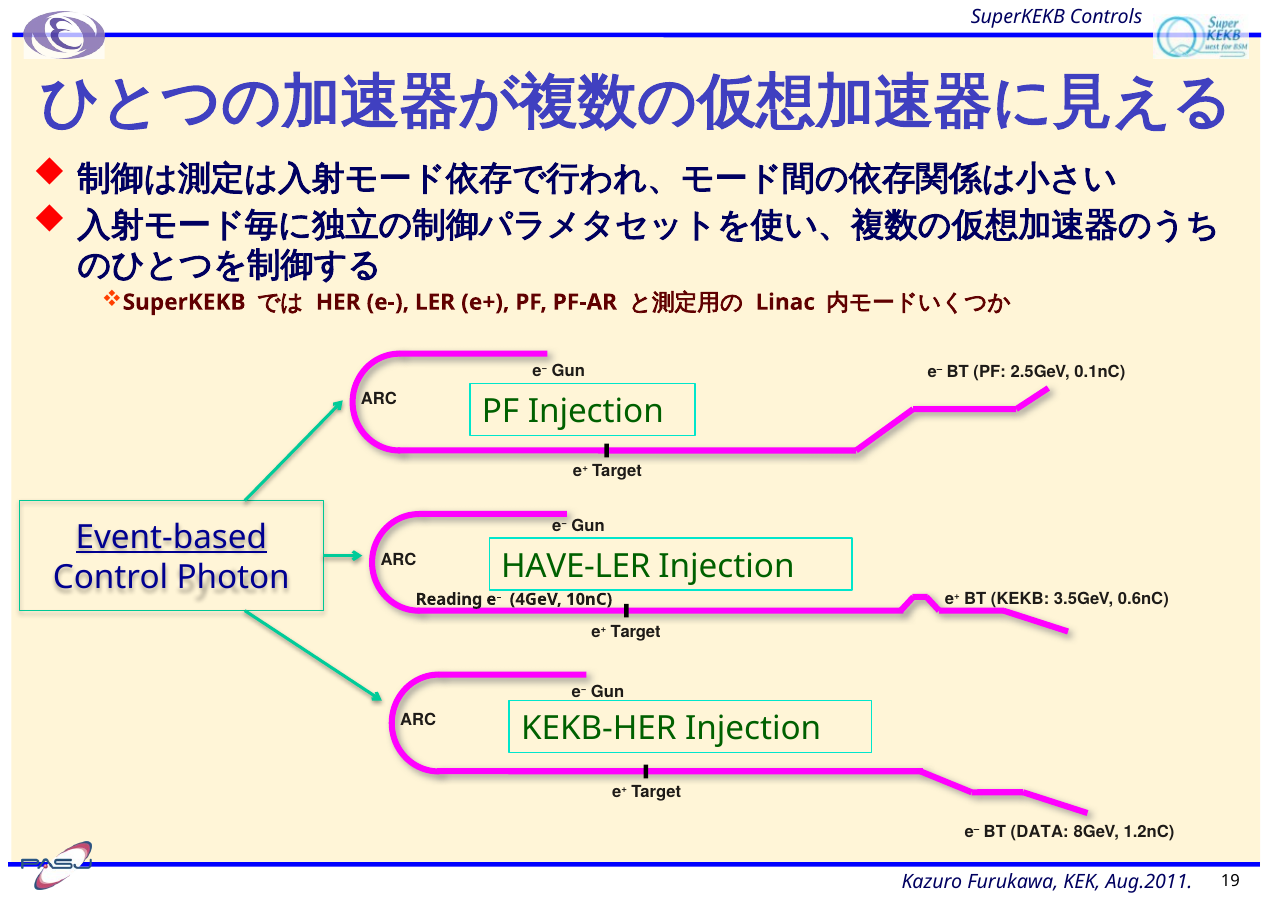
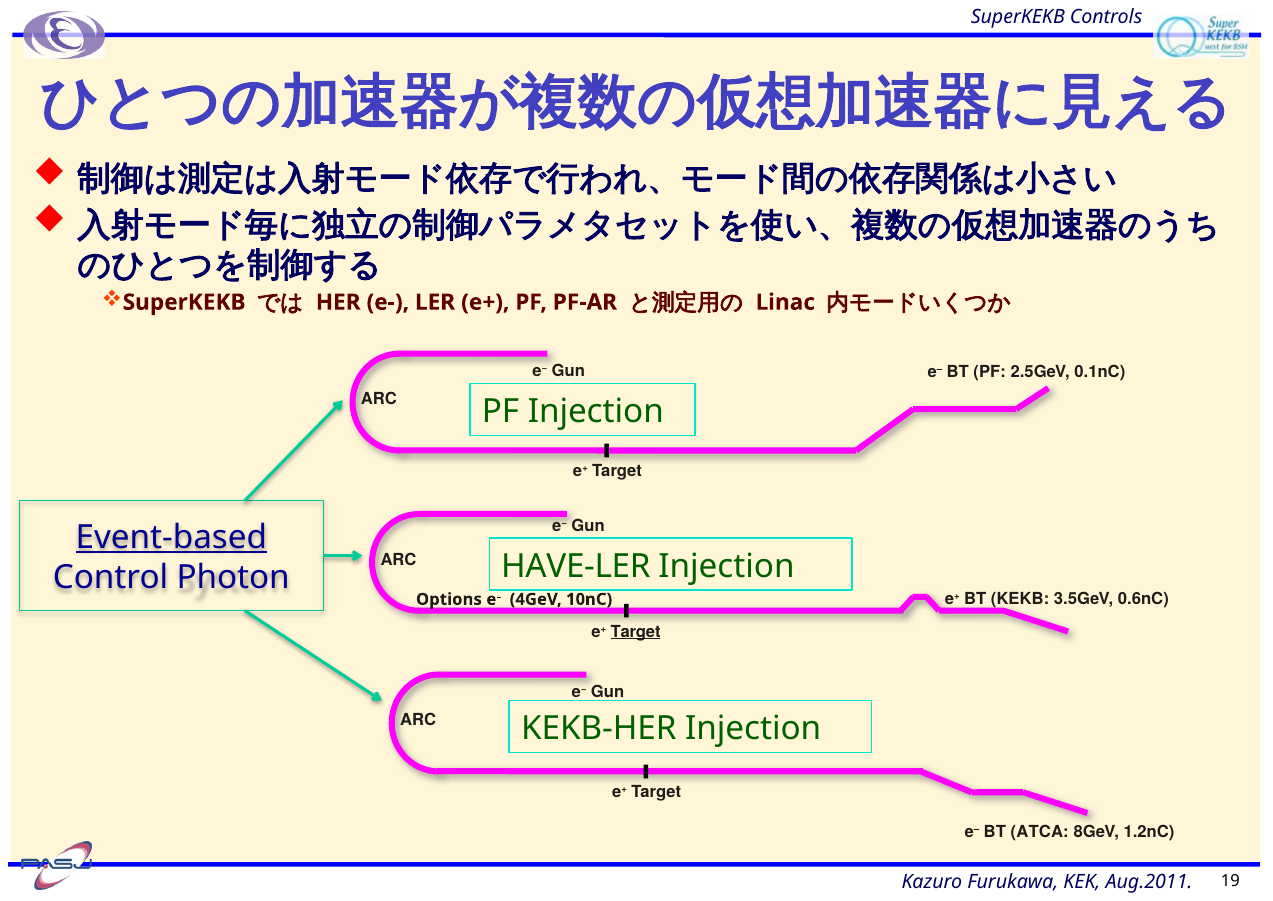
Reading: Reading -> Options (449, 599)
Target underline: none -> present (636, 631)
DATA: DATA -> ATCA (1040, 831)
